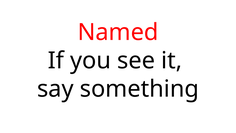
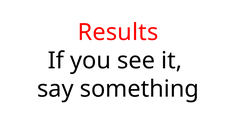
Named: Named -> Results (118, 32)
